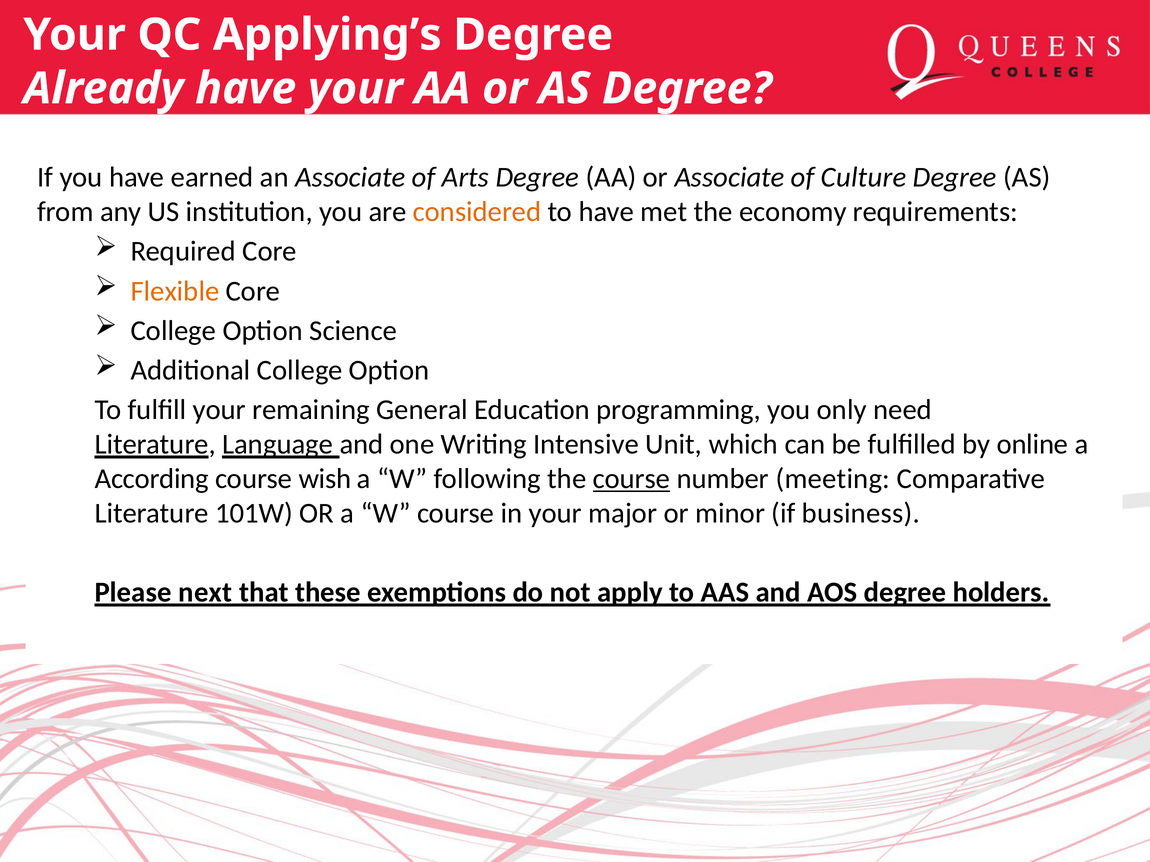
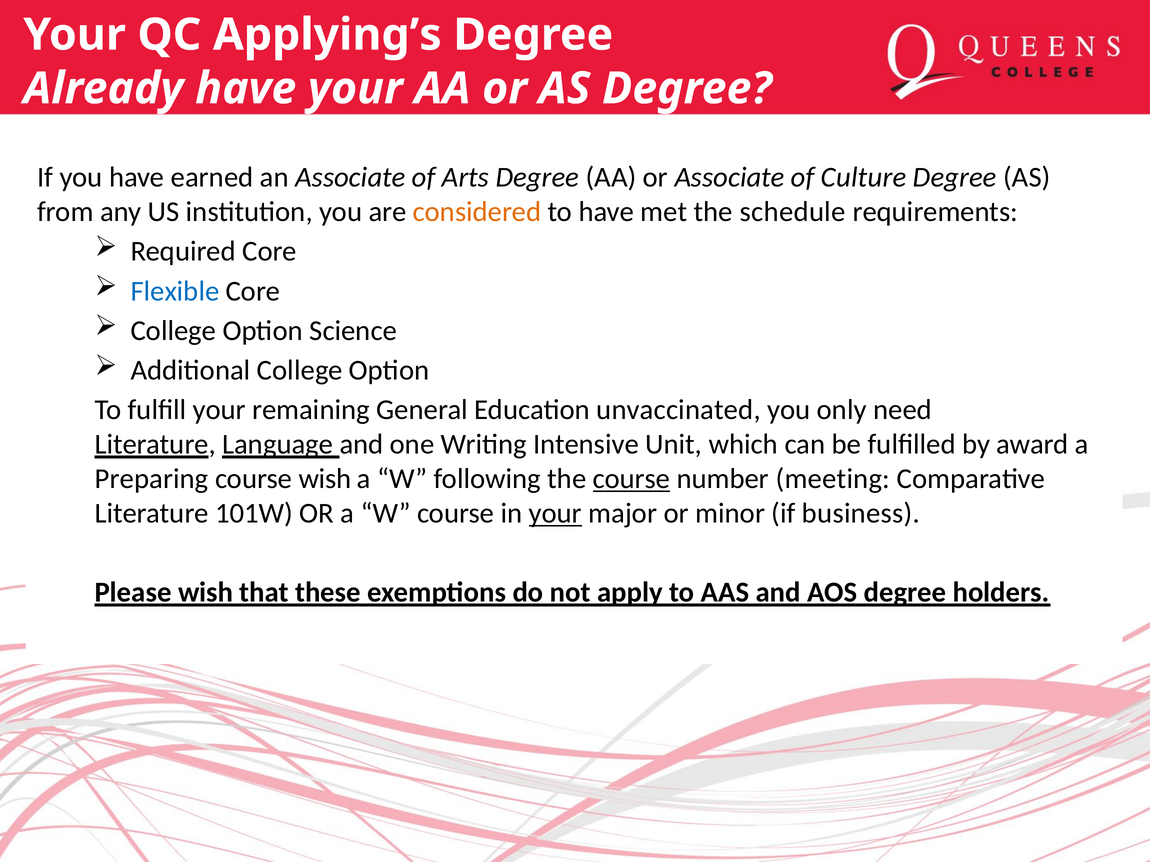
economy: economy -> schedule (793, 212)
Flexible colour: orange -> blue (175, 291)
programming: programming -> unvaccinated (679, 410)
online: online -> award (1032, 445)
According: According -> Preparing (152, 479)
your underline: none -> present (555, 514)
Please next: next -> wish (205, 593)
